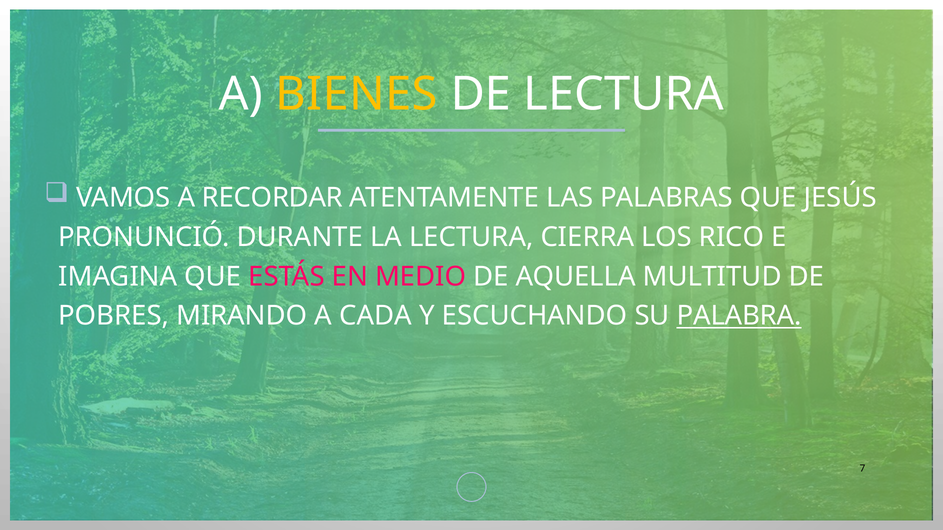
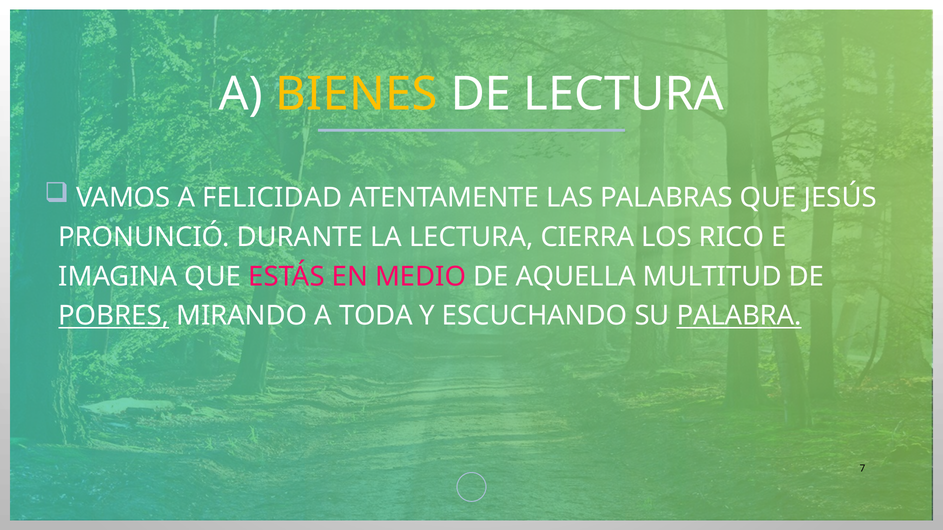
RECORDAR: RECORDAR -> FELICIDAD (272, 198)
POBRES underline: none -> present (114, 316)
CADA: CADA -> TODA (376, 316)
